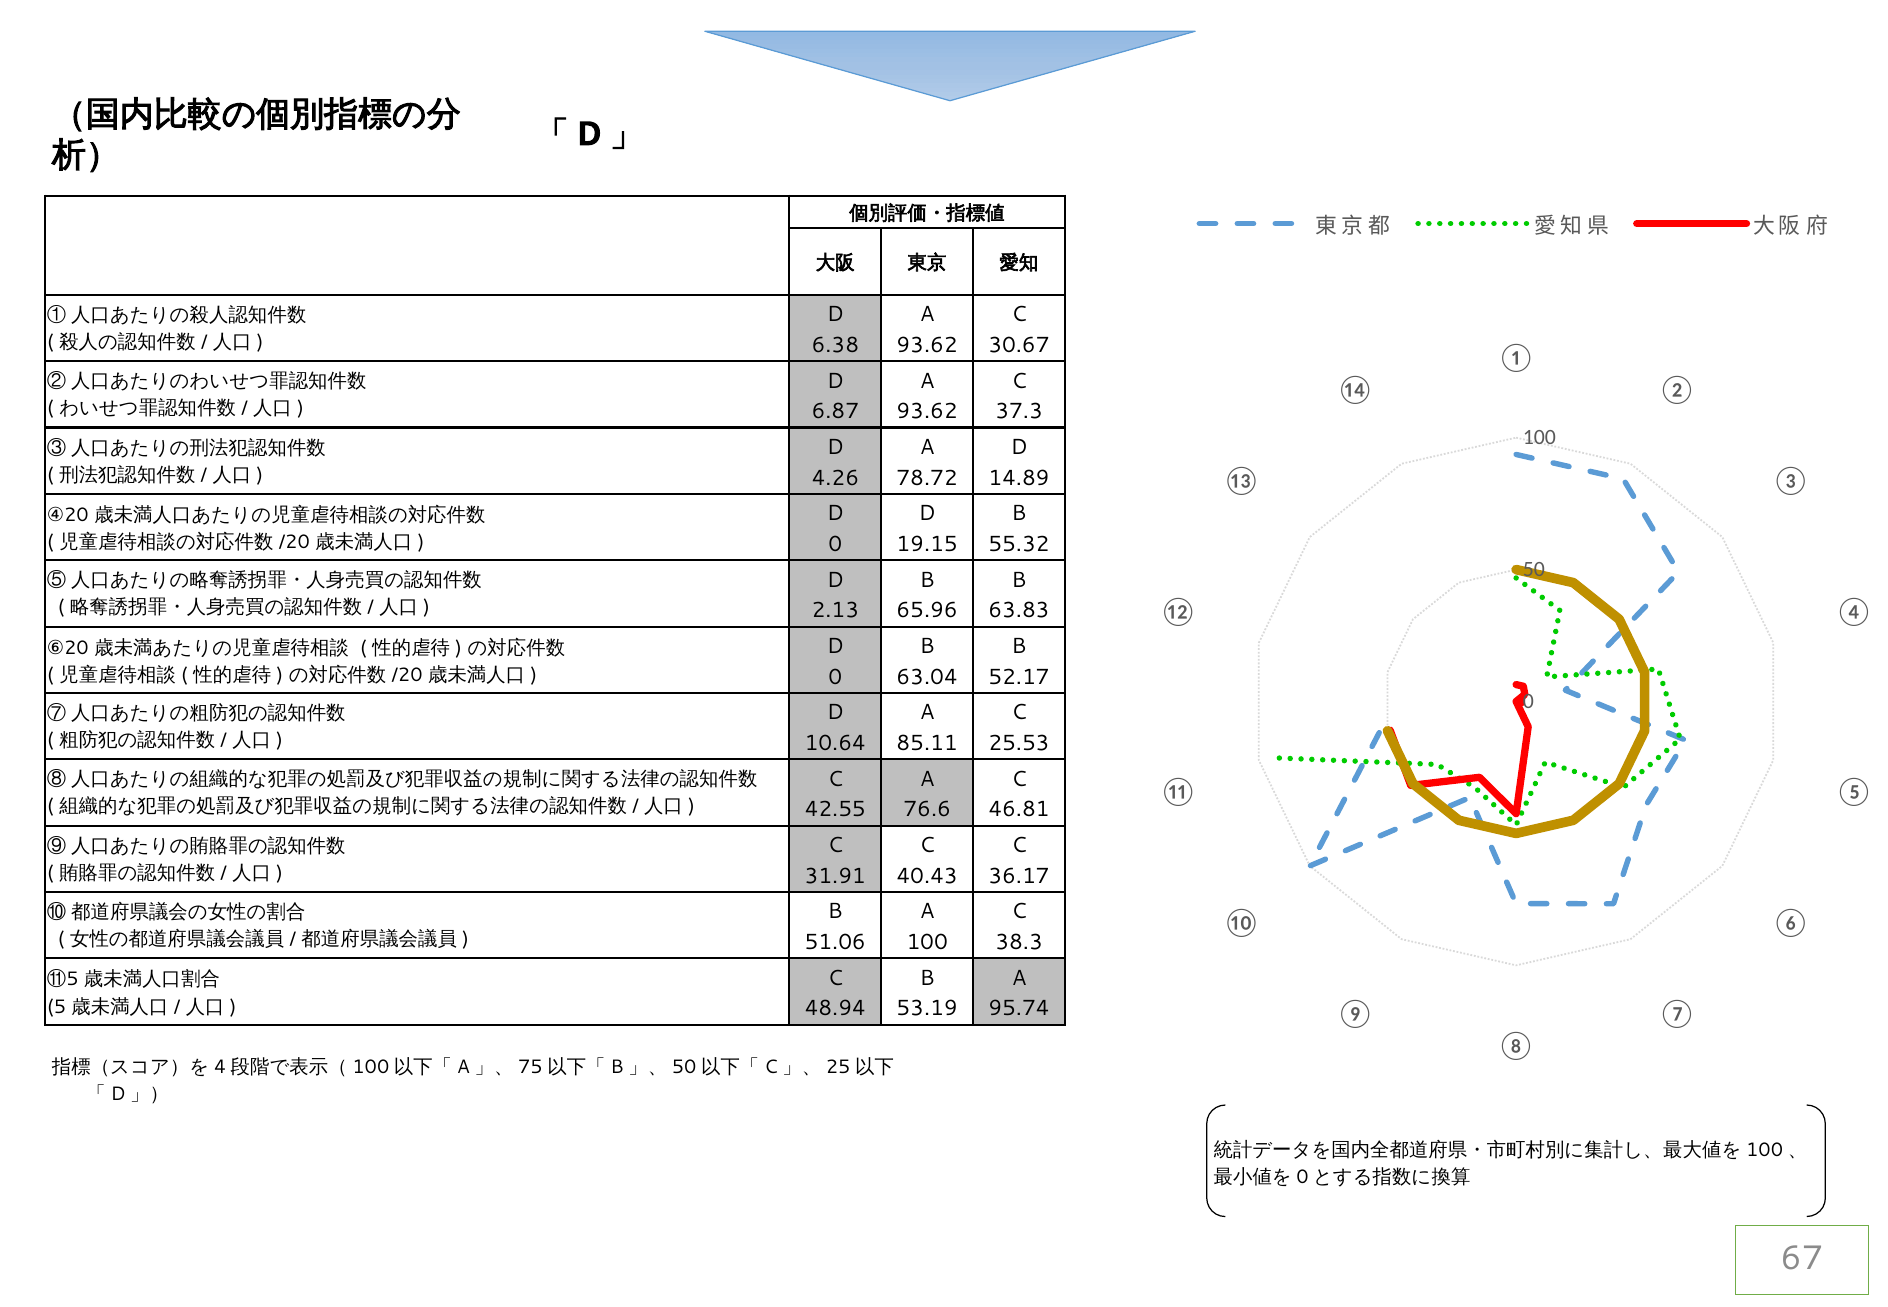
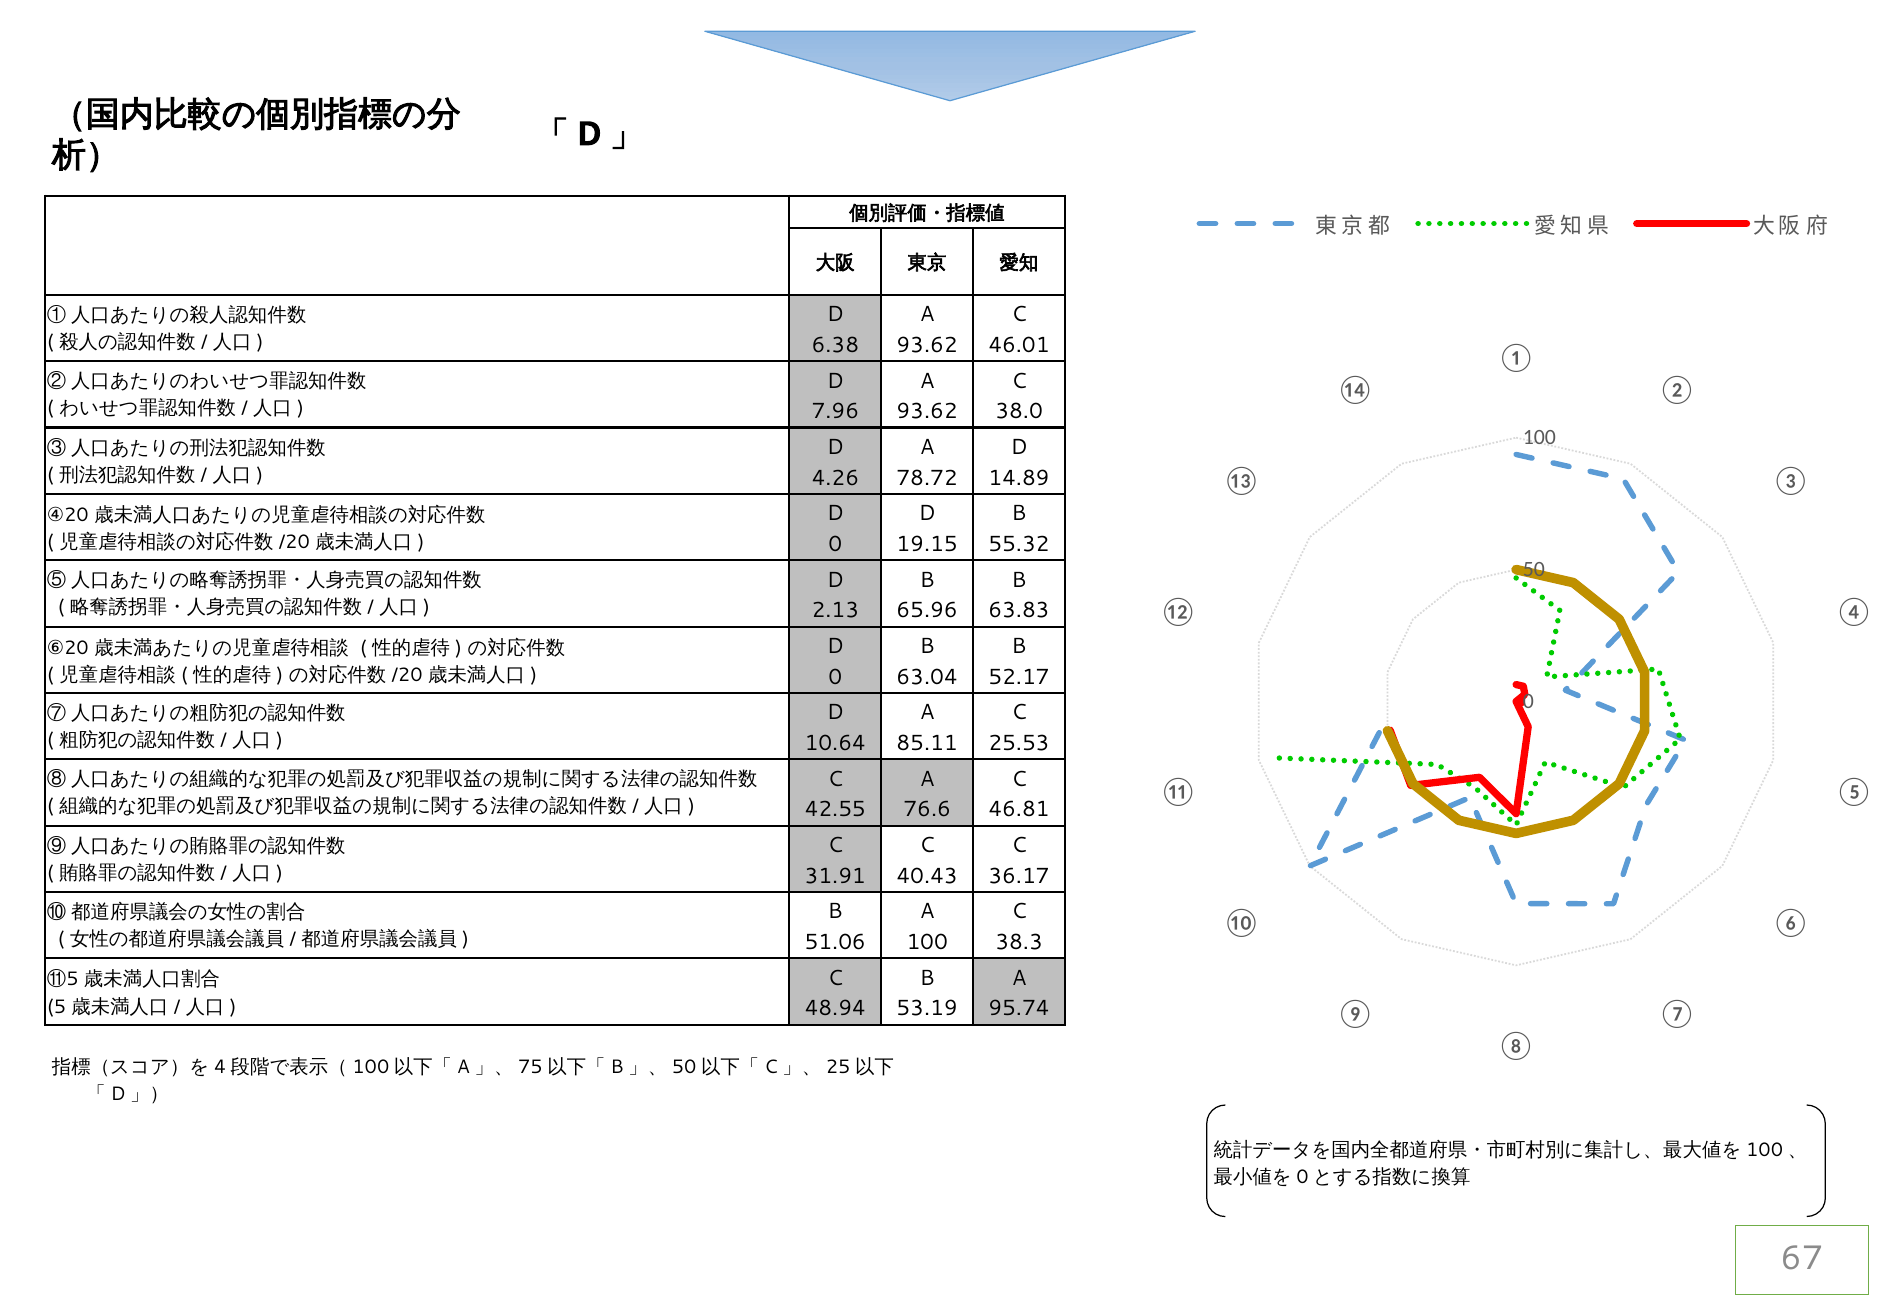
30.67: 30.67 -> 46.01 (1019, 345)
6.87: 6.87 -> 7.96 (835, 412)
37.3: 37.3 -> 38.0 (1019, 412)
